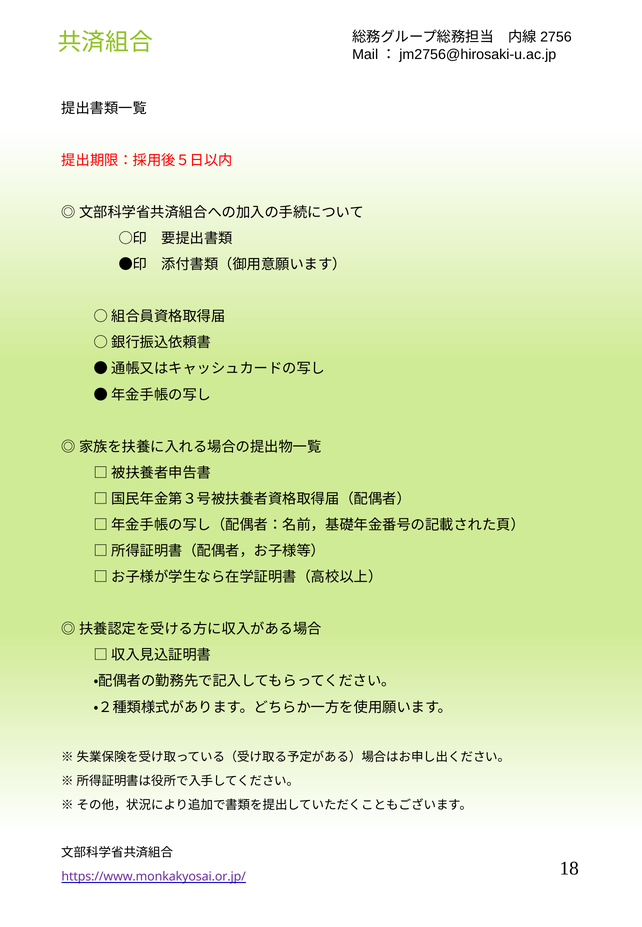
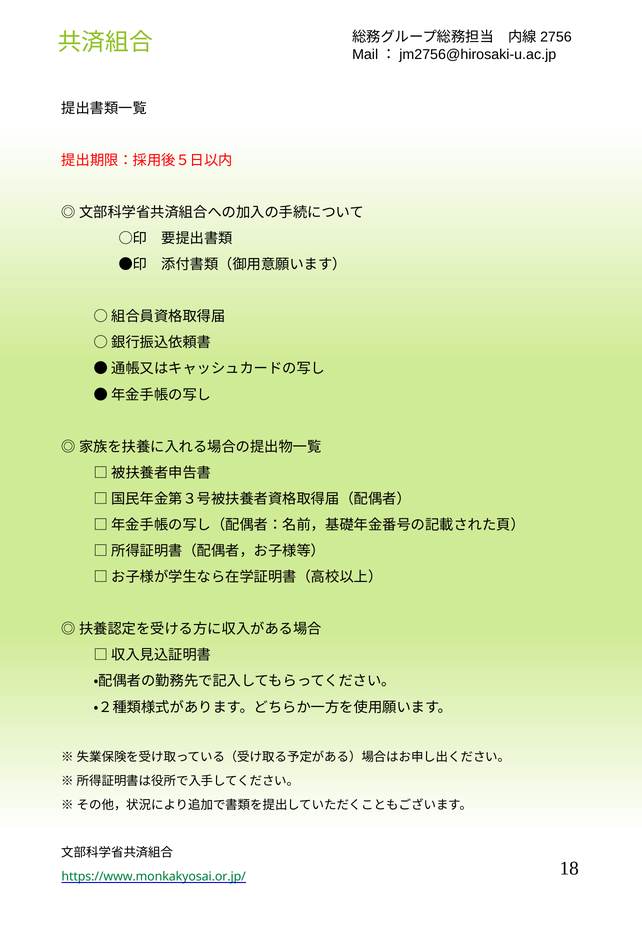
https://www.monkakyosai.or.jp/ colour: purple -> green (154, 877)
